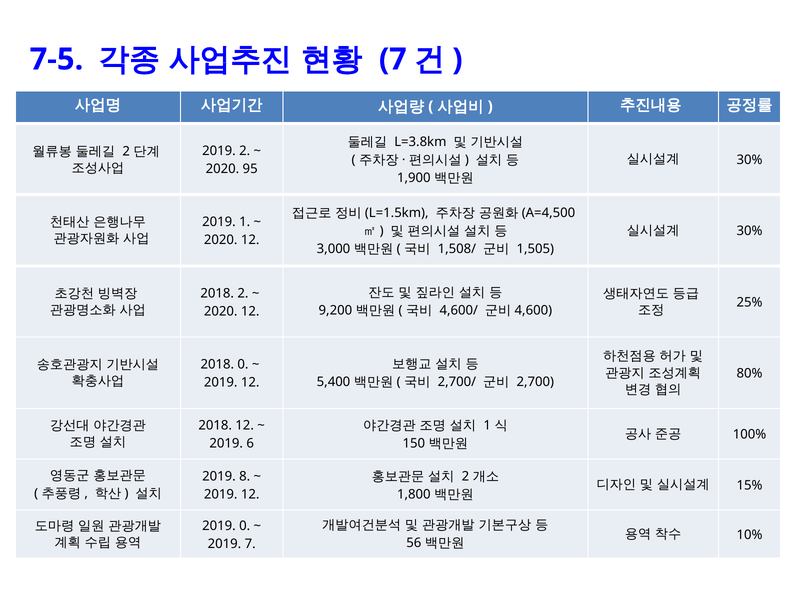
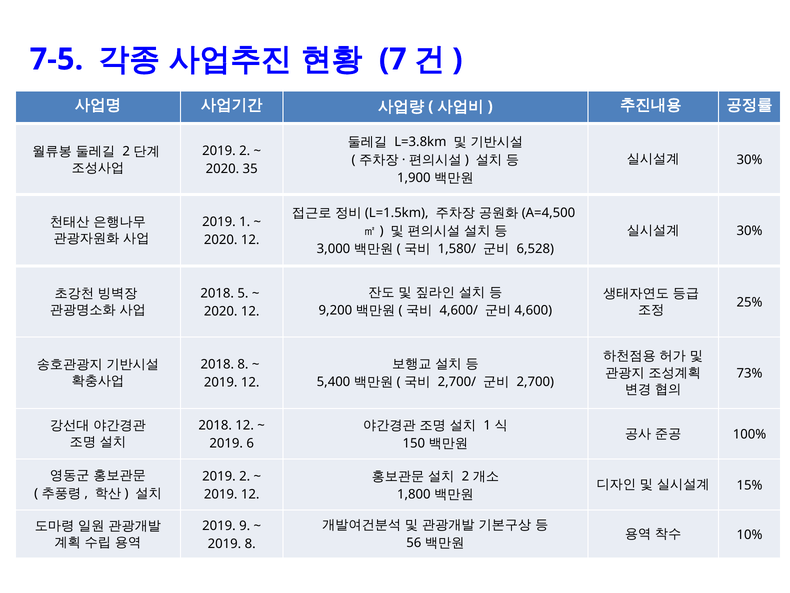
95: 95 -> 35 (250, 169)
1,508/: 1,508/ -> 1,580/ (457, 249)
1,505: 1,505 -> 6,528 (535, 249)
2018 2: 2 -> 5 (243, 293)
2018 0: 0 -> 8 (243, 364)
80%: 80% -> 73% (750, 373)
8: 8 -> 2 (245, 476)
2019 0: 0 -> 9 (245, 525)
2019 7: 7 -> 8 (250, 543)
